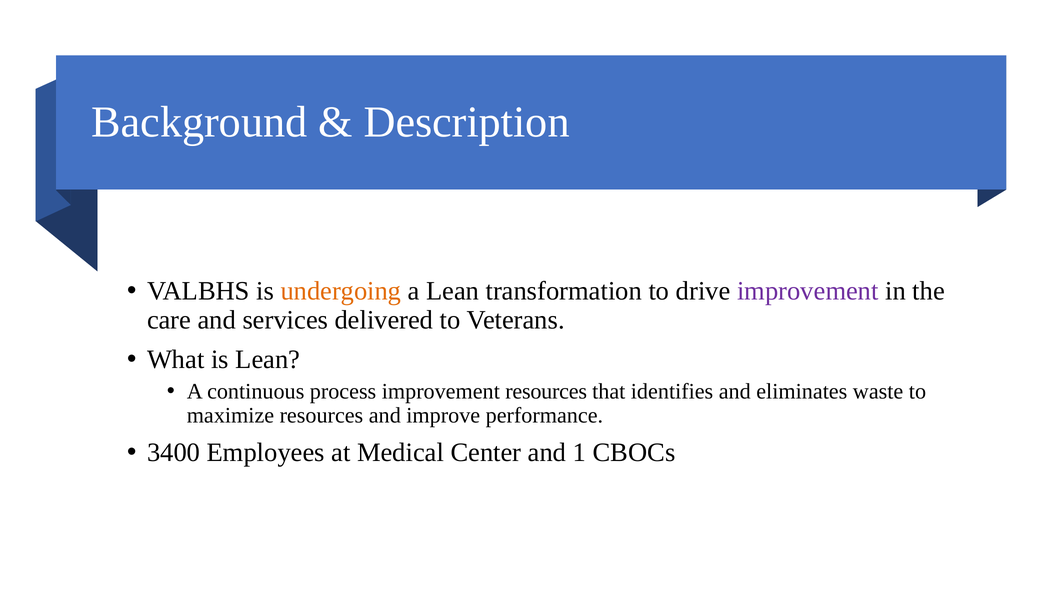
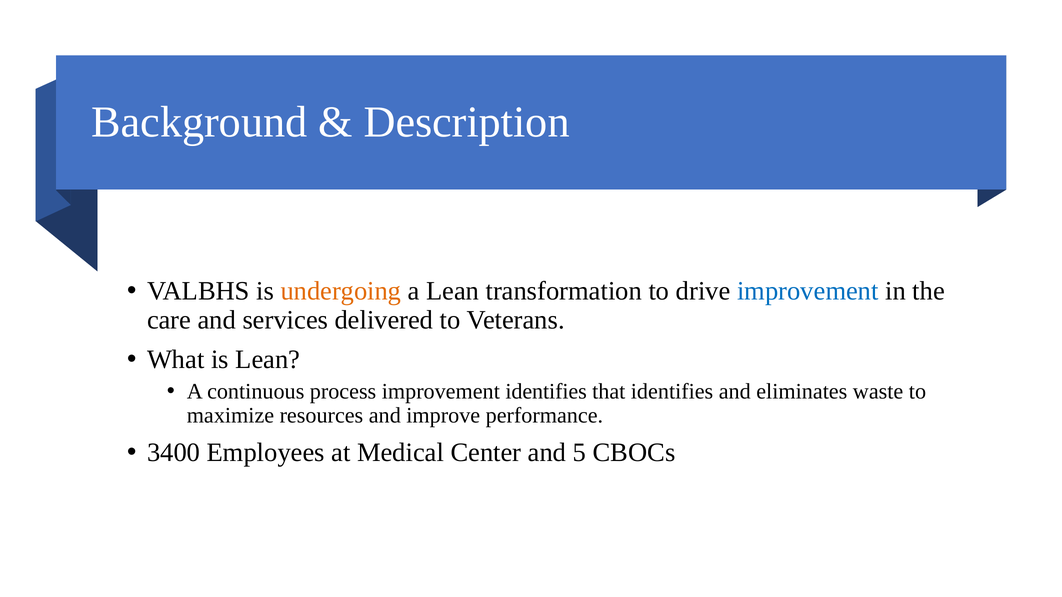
improvement colour: purple -> blue (808, 291)
improvement resources: resources -> identifies (546, 392)
1: 1 -> 5 (580, 453)
